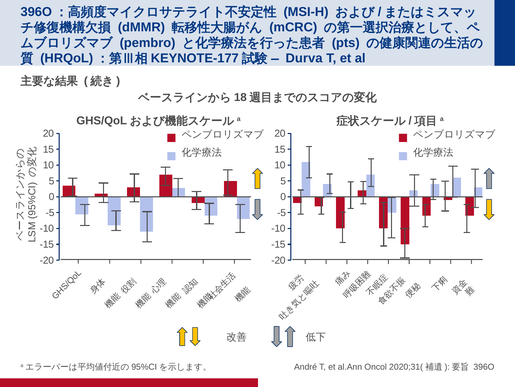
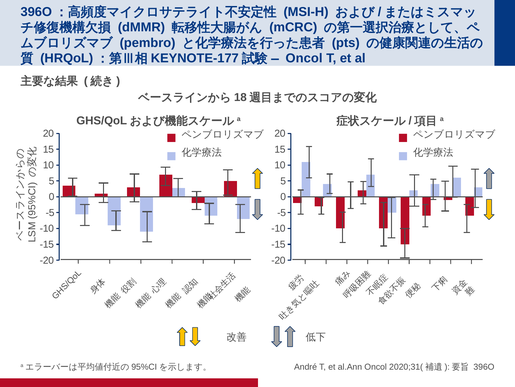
Durva: Durva -> Oncol (304, 58)
